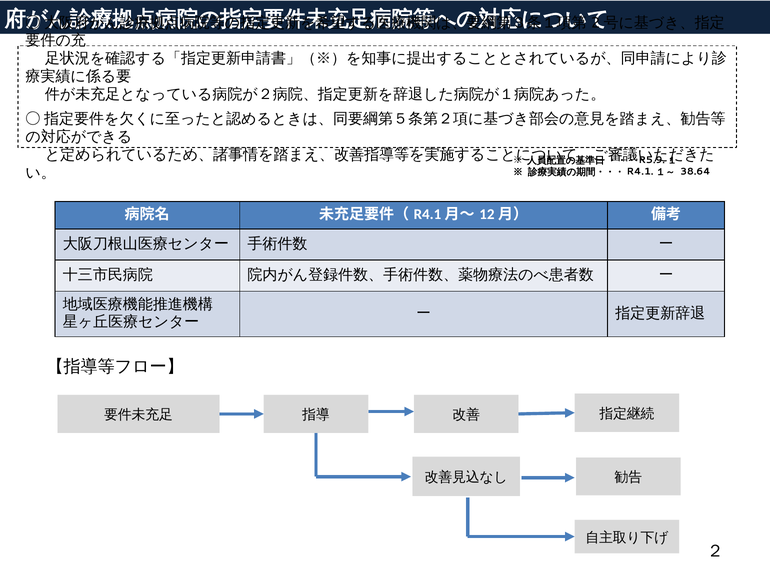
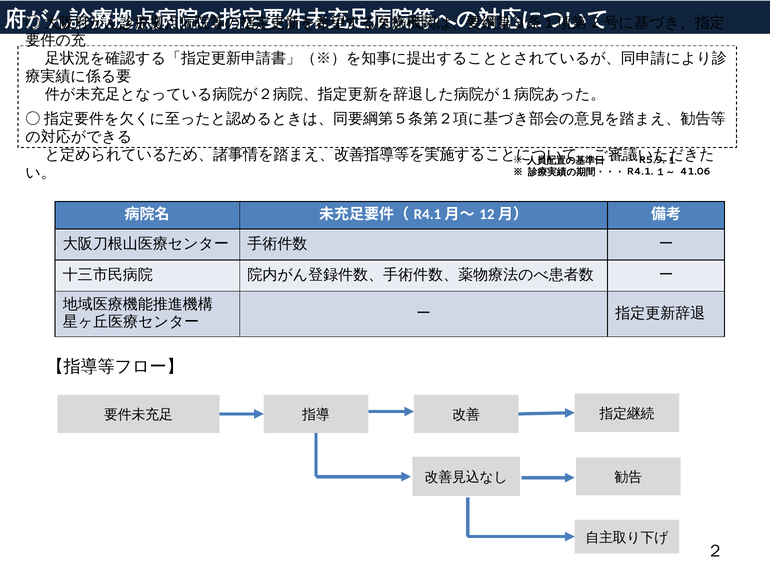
38.64: 38.64 -> 41.06 (695, 172)
